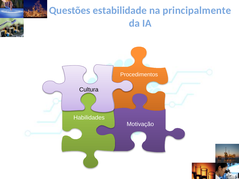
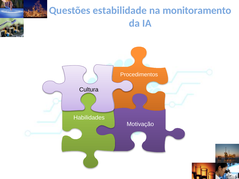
principalmente: principalmente -> monitoramento (197, 10)
